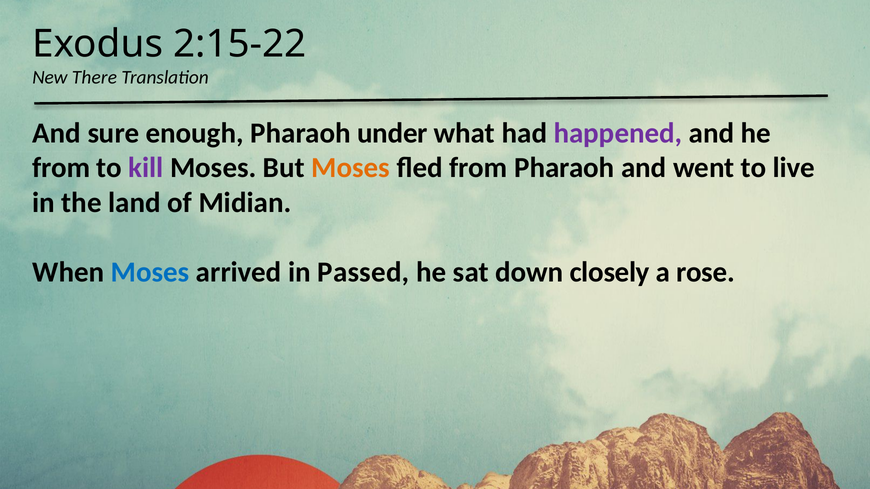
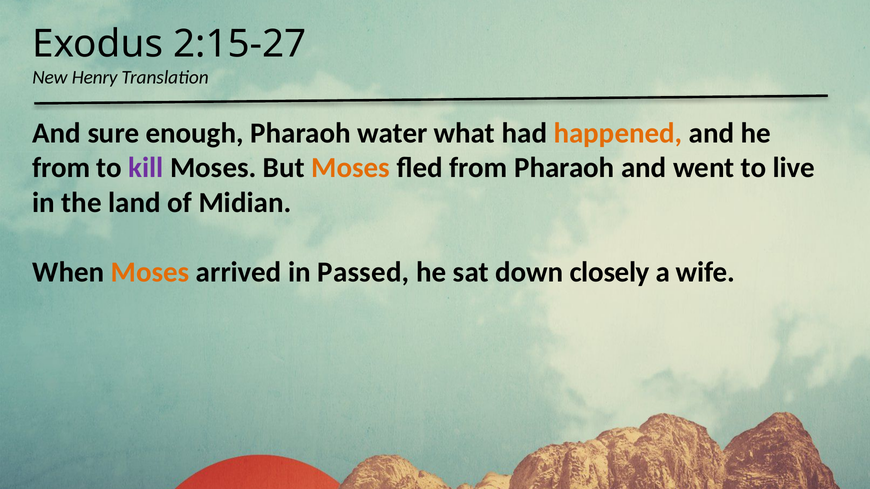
2:15-22: 2:15-22 -> 2:15-27 (240, 44)
There: There -> Henry (95, 77)
under: under -> water (392, 133)
happened colour: purple -> orange (618, 133)
Moses colour: blue -> orange (150, 272)
rose: rose -> wife (705, 272)
